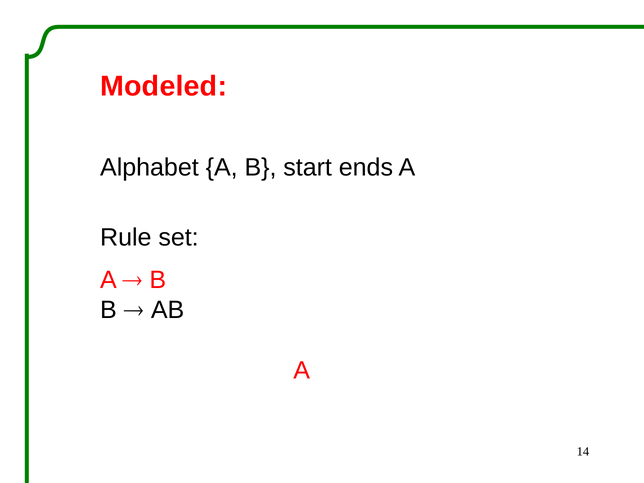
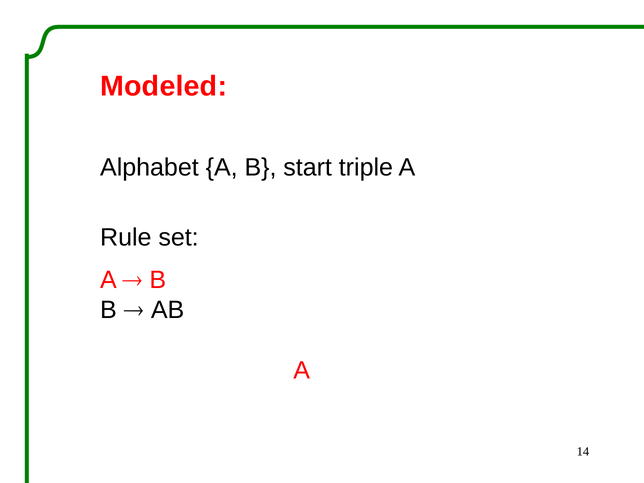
ends: ends -> triple (366, 167)
